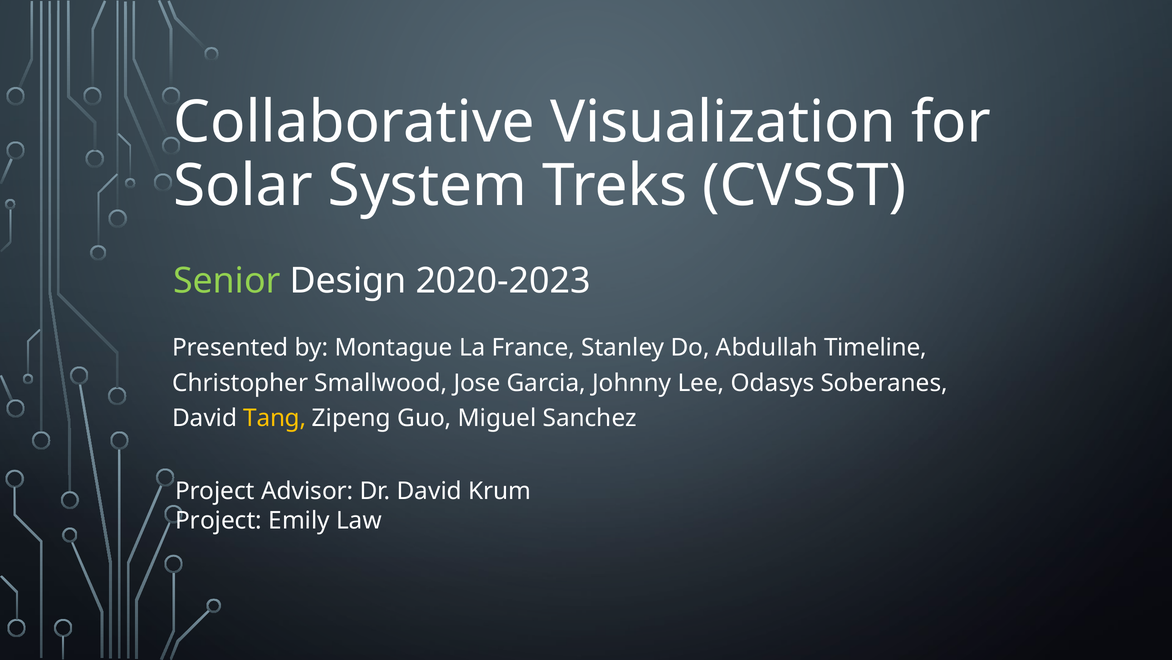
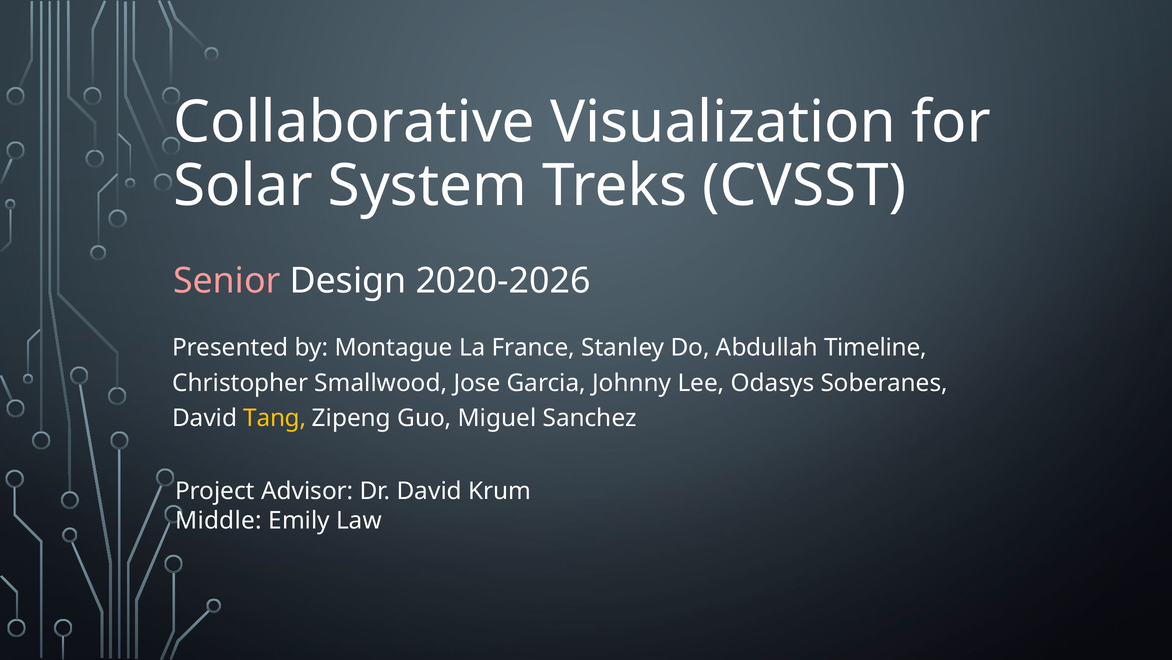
Senior colour: light green -> pink (227, 281)
2020-2023: 2020-2023 -> 2020-2026 (503, 281)
Project: Project -> Middle (218, 520)
